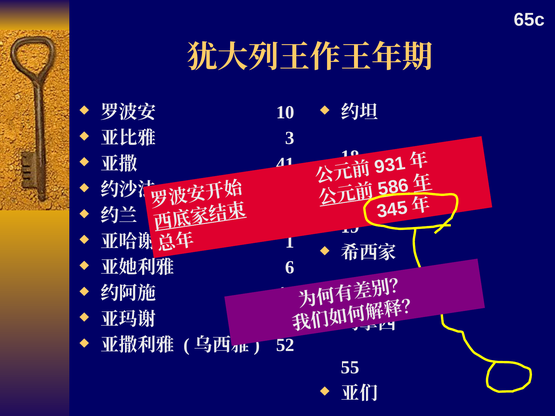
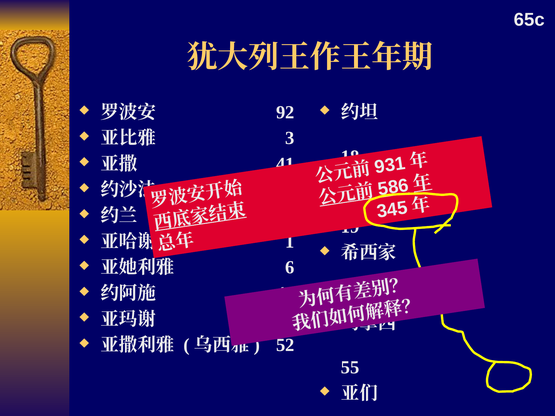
10: 10 -> 92 (285, 112)
